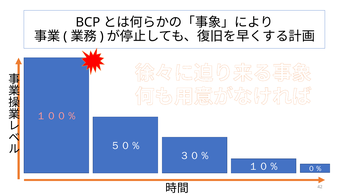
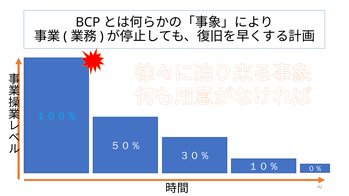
１００％ colour: pink -> light blue (56, 116)
